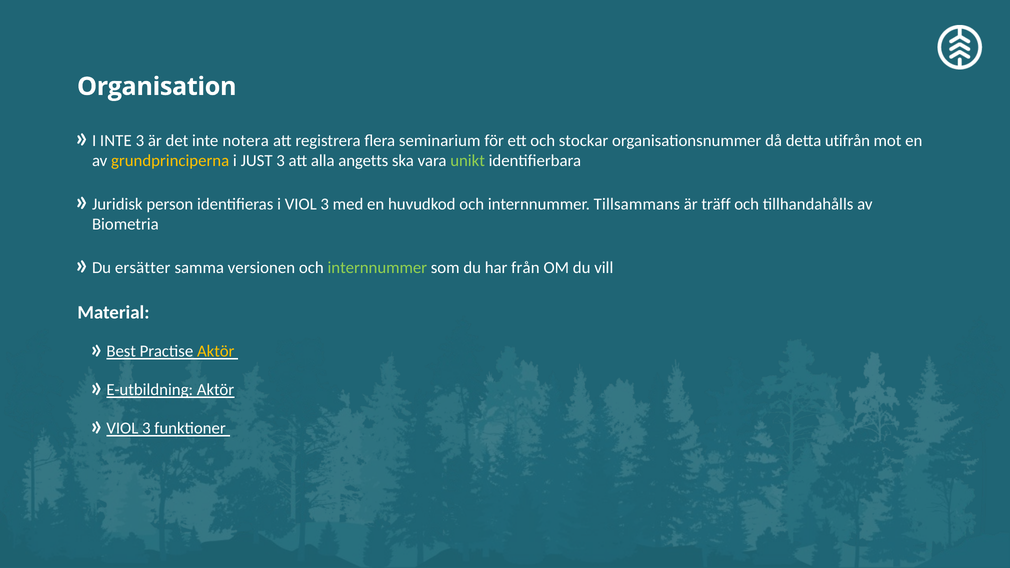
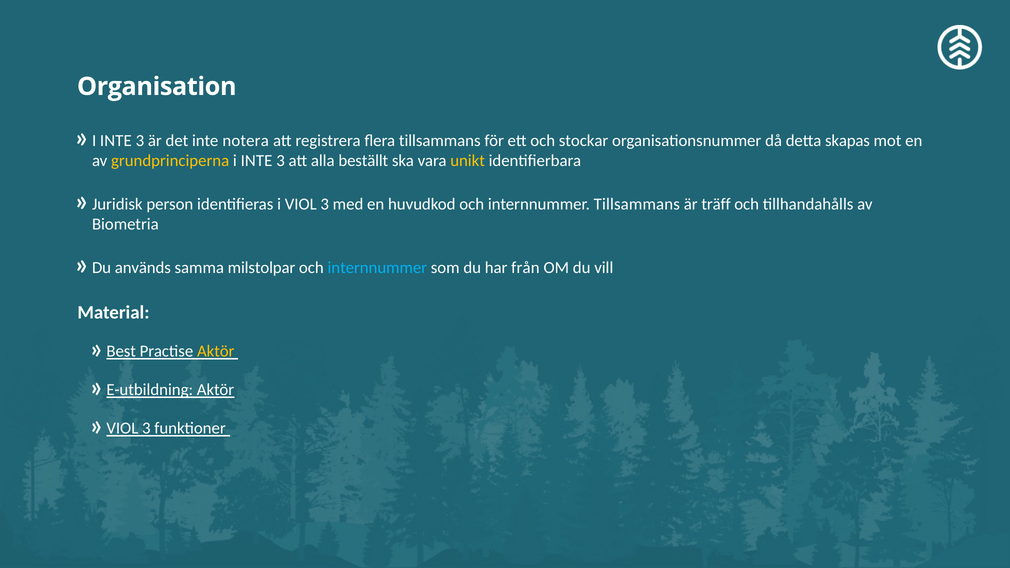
flera seminarium: seminarium -> tillsammans (440, 141)
utifrån: utifrån -> skapas (847, 141)
JUST: JUST -> INTE (257, 161)
angetts: angetts -> beställt (363, 161)
unikt colour: light green -> yellow (468, 161)
ersätter: ersätter -> används (143, 268)
versionen: versionen -> milstolpar (262, 268)
internnummer colour: light green -> light blue (377, 268)
